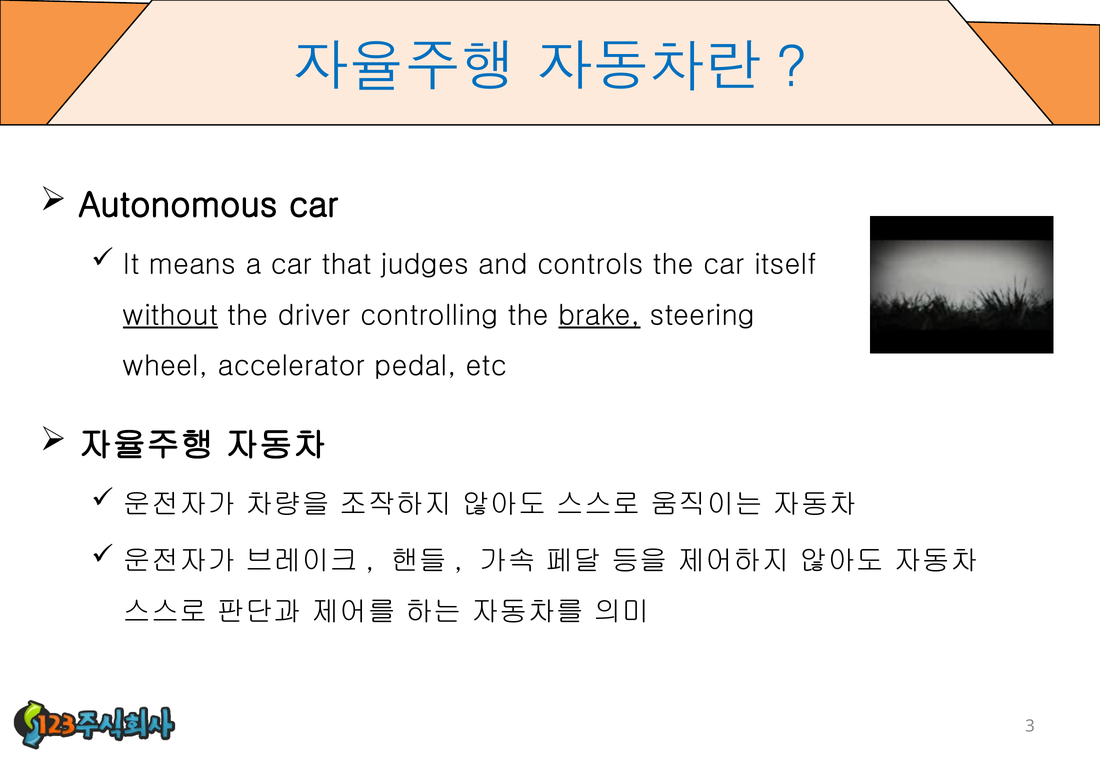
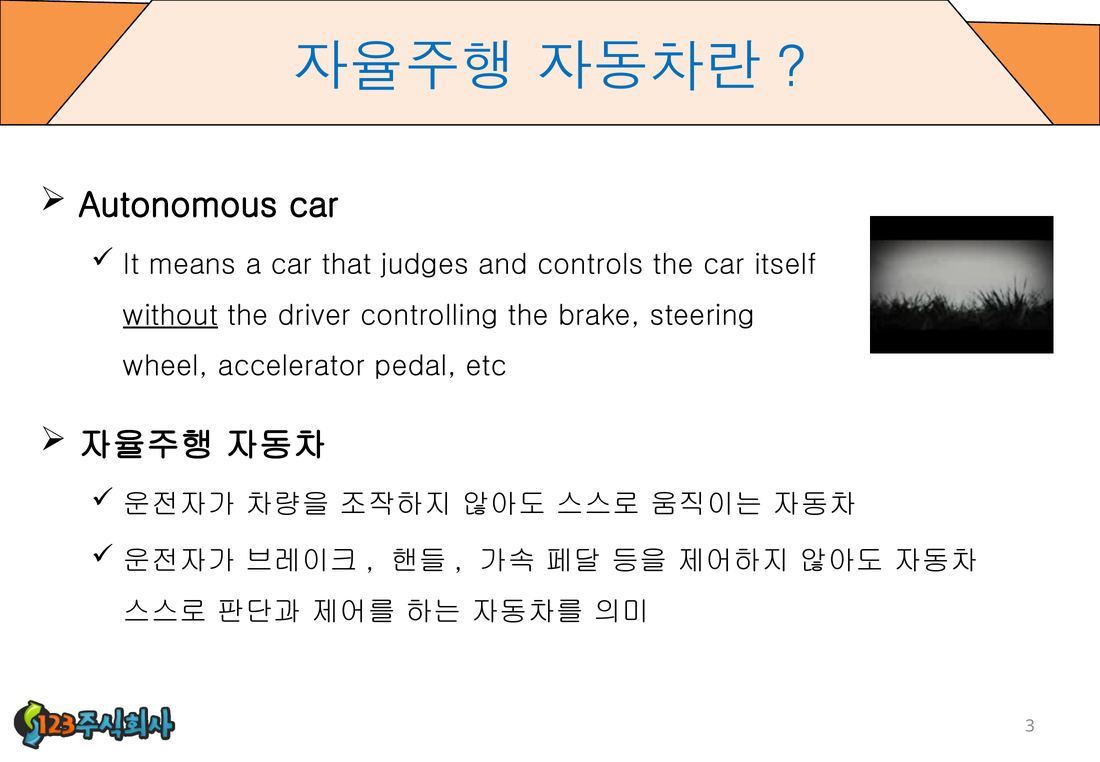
brake underline: present -> none (599, 315)
